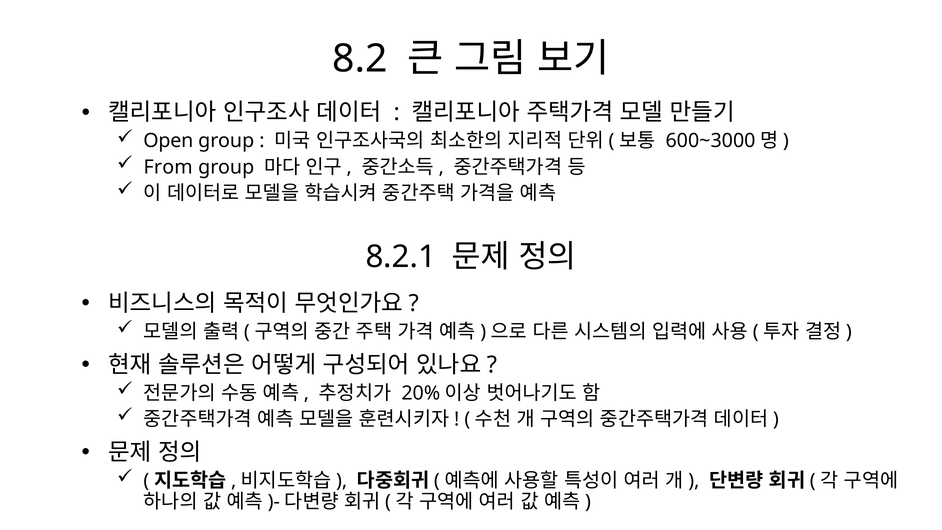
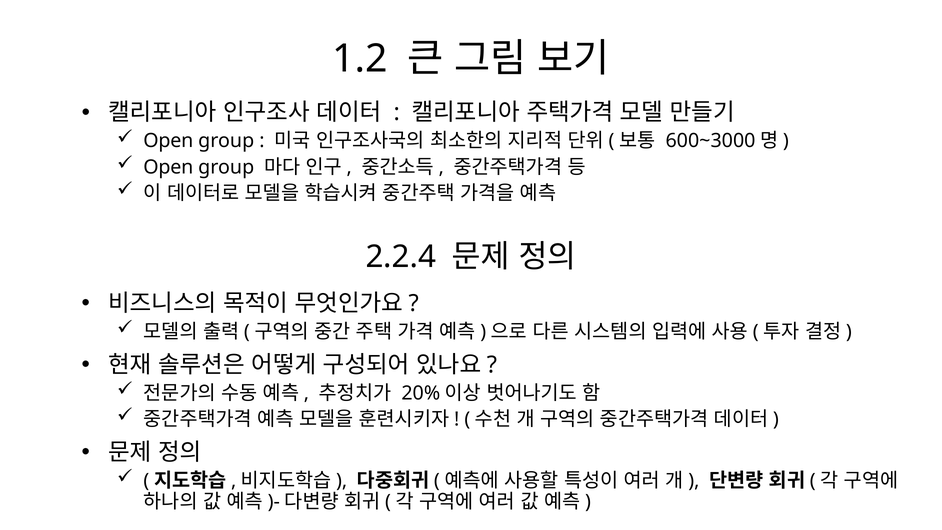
8.2: 8.2 -> 1.2 (360, 59)
From: From -> Open (168, 167)
8.2.1: 8.2.1 -> 2.2.4 (401, 257)
